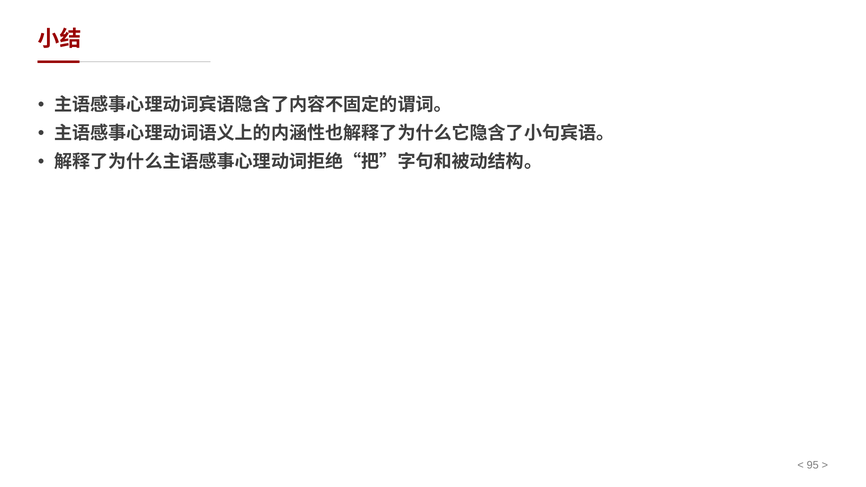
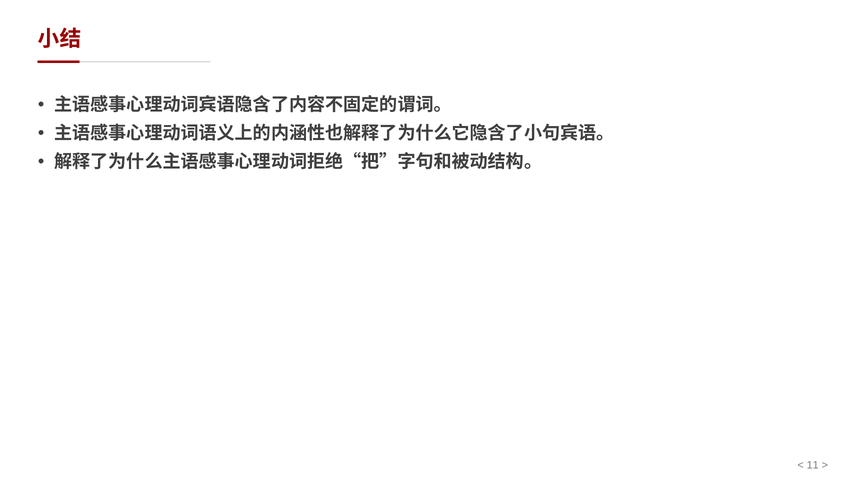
95: 95 -> 11 (813, 465)
